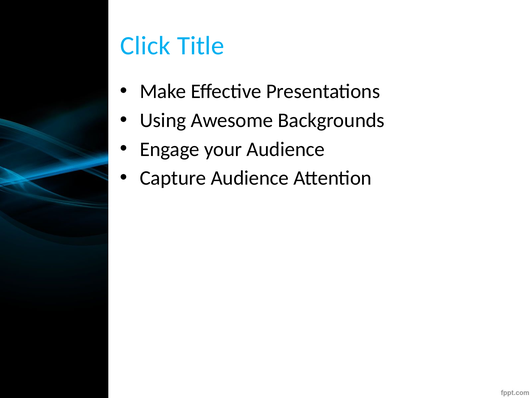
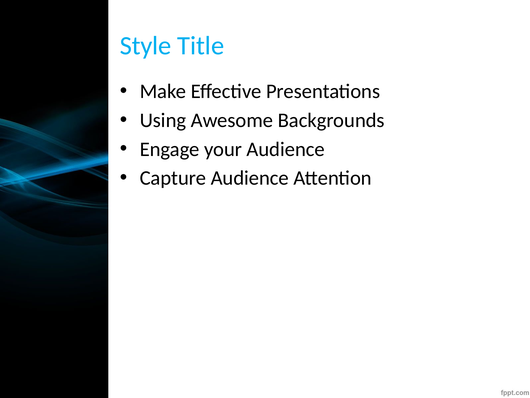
Click: Click -> Style (146, 46)
